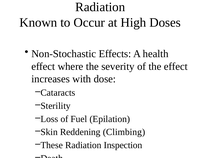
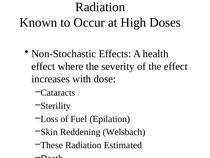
Climbing: Climbing -> Welsbach (124, 132)
Inspection: Inspection -> Estimated (123, 145)
